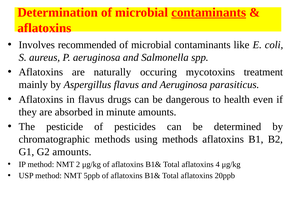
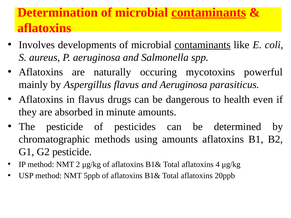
recommended: recommended -> developments (87, 45)
contaminants underline: none -> present (203, 45)
treatment: treatment -> powerful (263, 72)
using methods: methods -> amounts (180, 139)
G2 amounts: amounts -> pesticide (72, 152)
